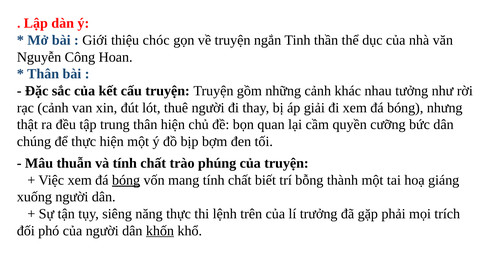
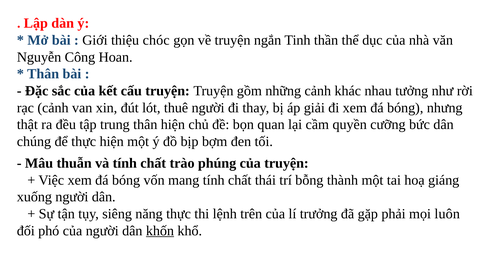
bóng underline: present -> none (126, 180)
biết: biết -> thái (265, 180)
trích: trích -> luôn (447, 214)
